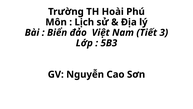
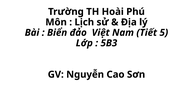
3: 3 -> 5 (164, 32)
